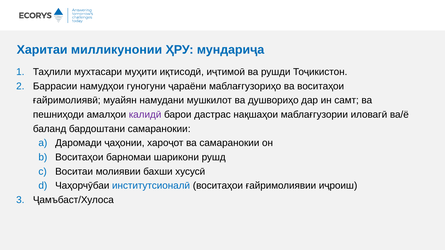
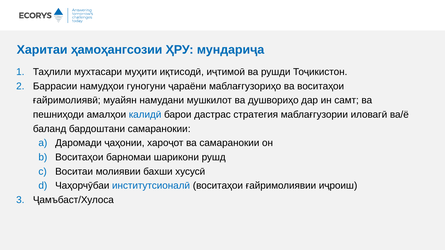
милликунонии: милликунонии -> ҳамоҳангсозии (117, 50)
калидӣ colour: purple -> blue (145, 115)
нақшаҳои: нақшаҳои -> стратегия (256, 115)
